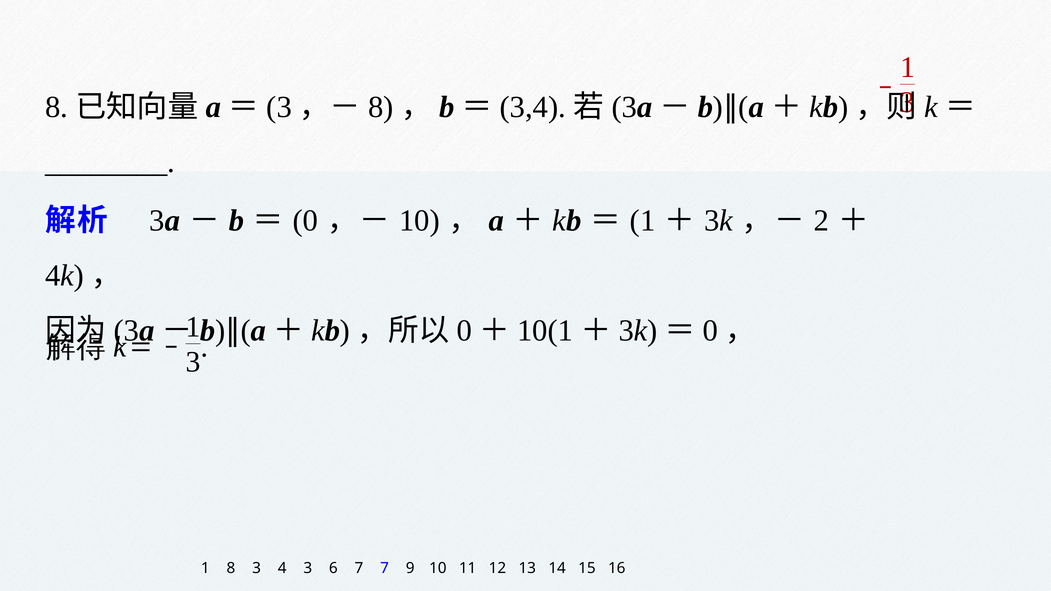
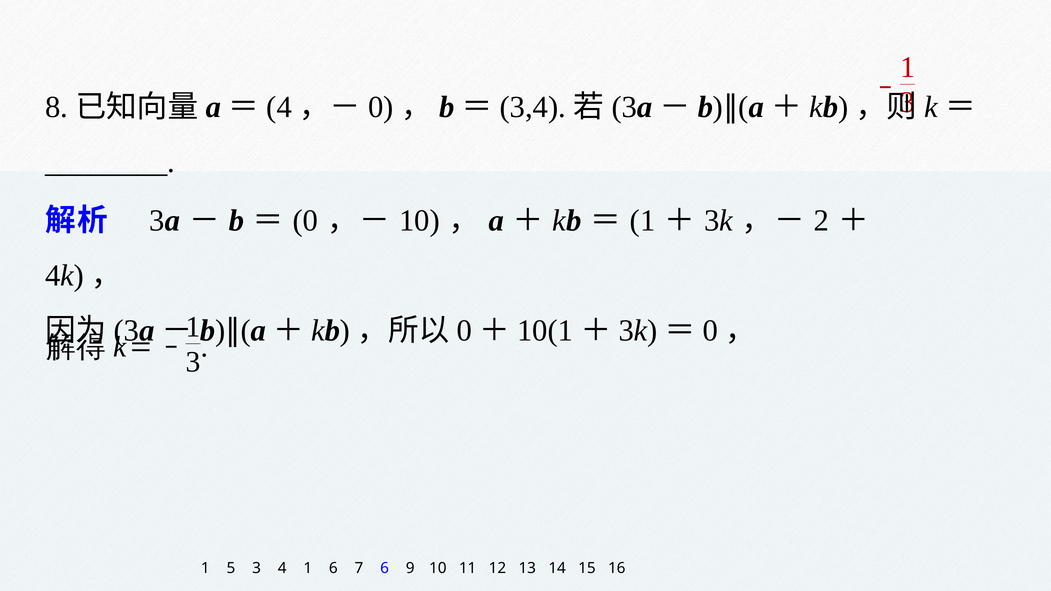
3: 3 -> 4 (279, 107)
8: 8 -> 0 (381, 107)
1 8: 8 -> 5 (231, 568)
4 3: 3 -> 1 (308, 568)
7 7: 7 -> 6 (385, 568)
